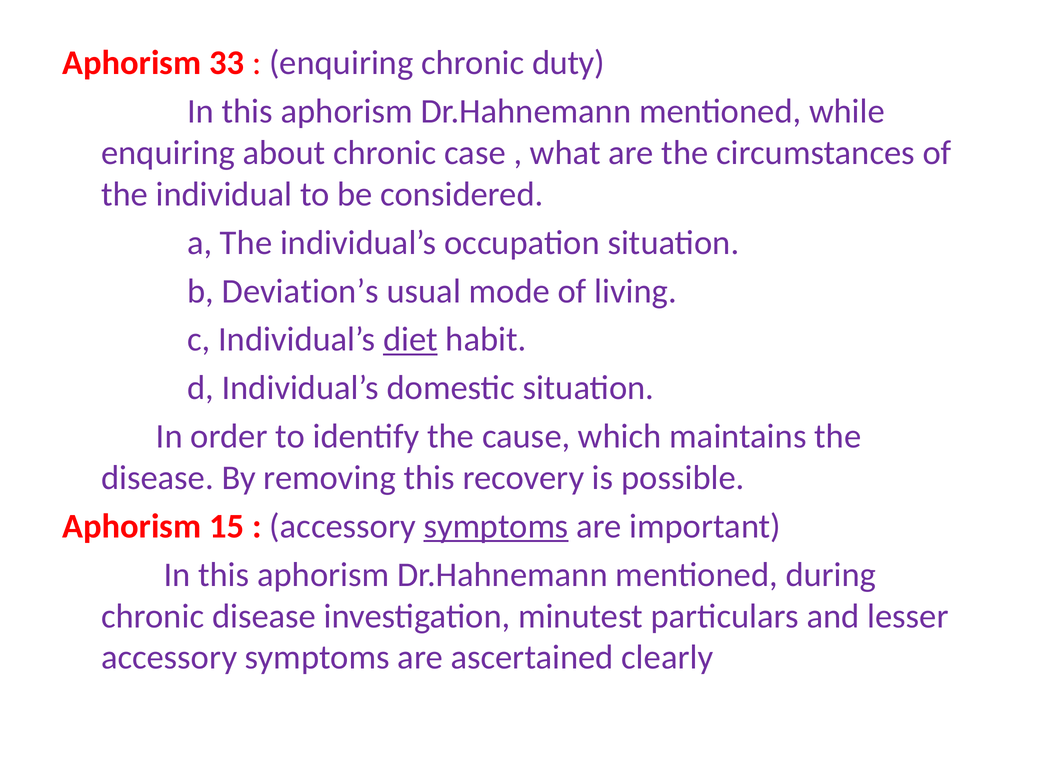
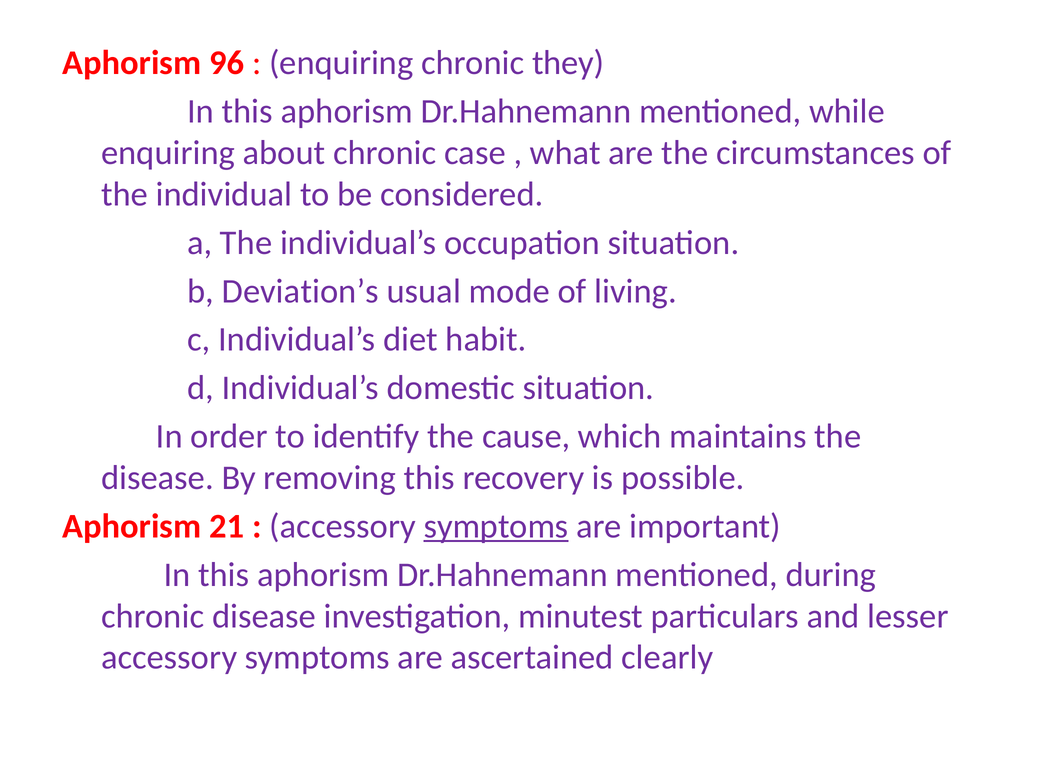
33: 33 -> 96 (227, 63)
duty: duty -> they (568, 63)
diet underline: present -> none (410, 339)
15: 15 -> 21 (227, 526)
